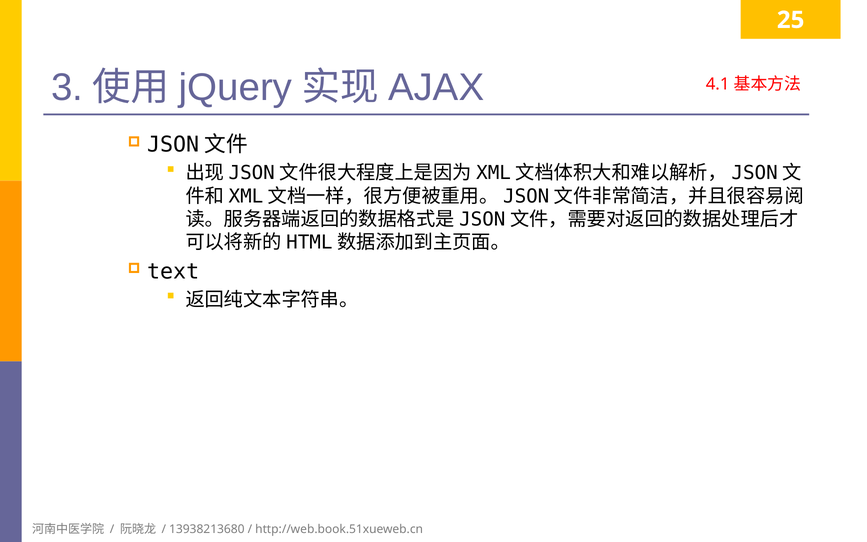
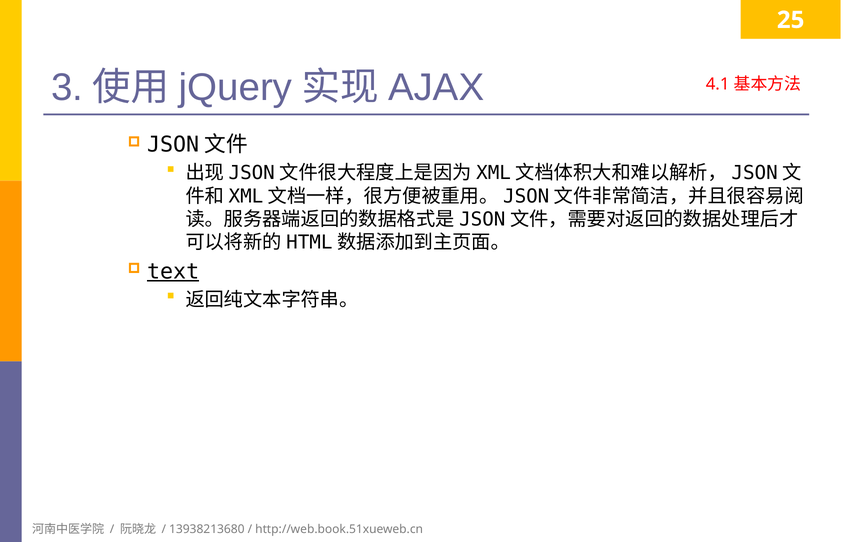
text underline: none -> present (173, 271)
